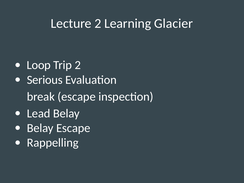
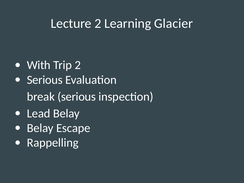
Loop: Loop -> With (39, 65)
break escape: escape -> serious (77, 97)
